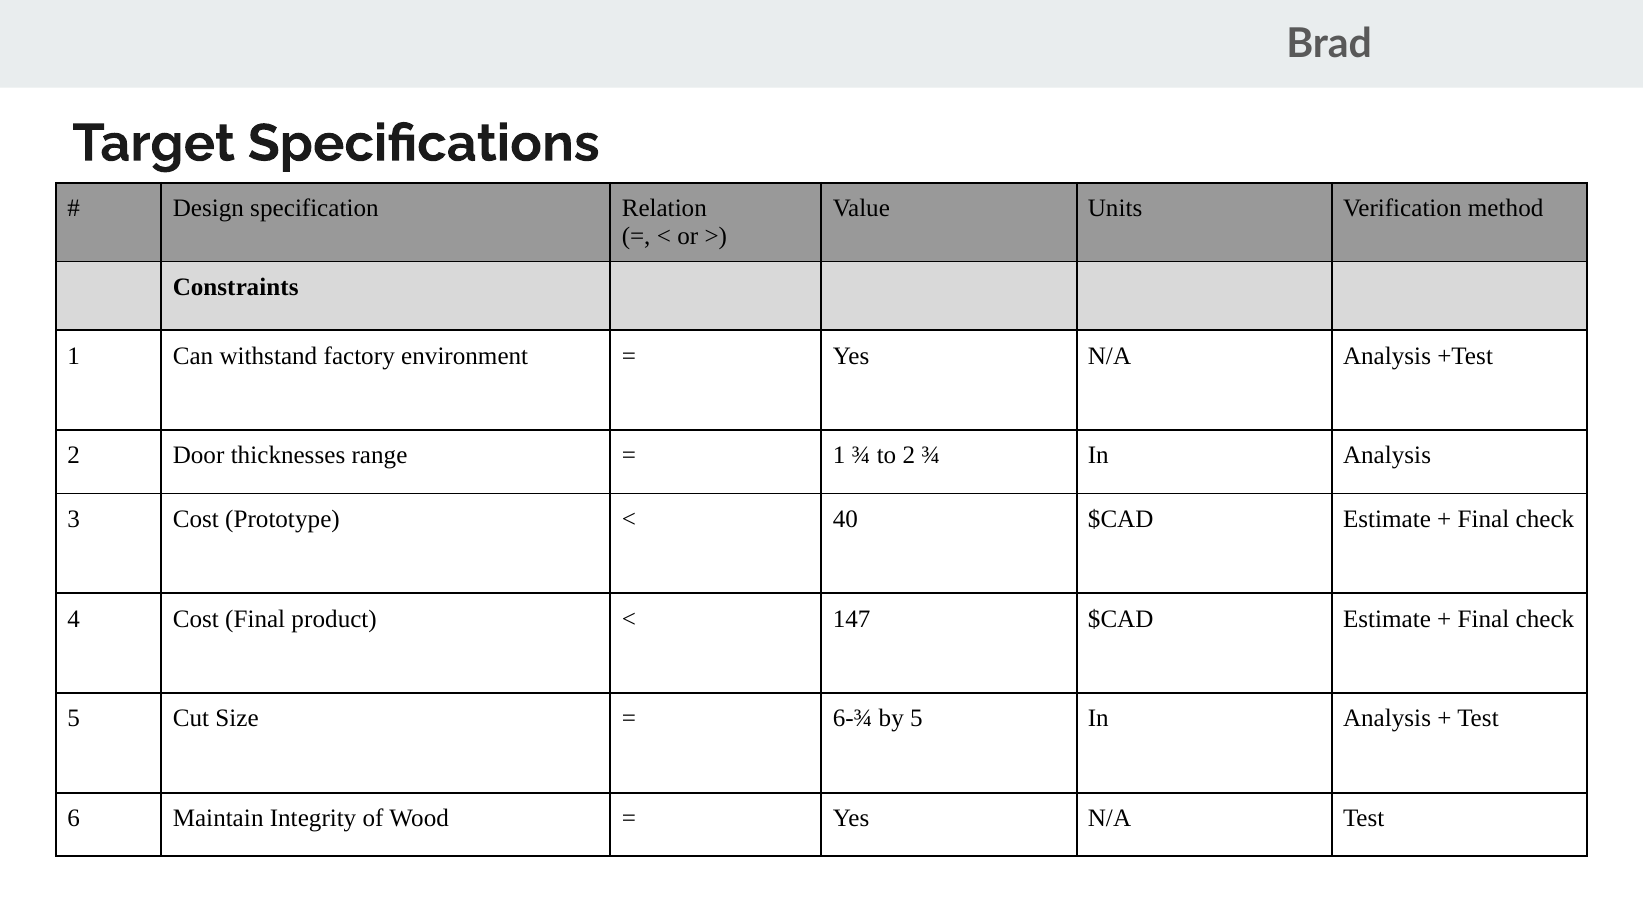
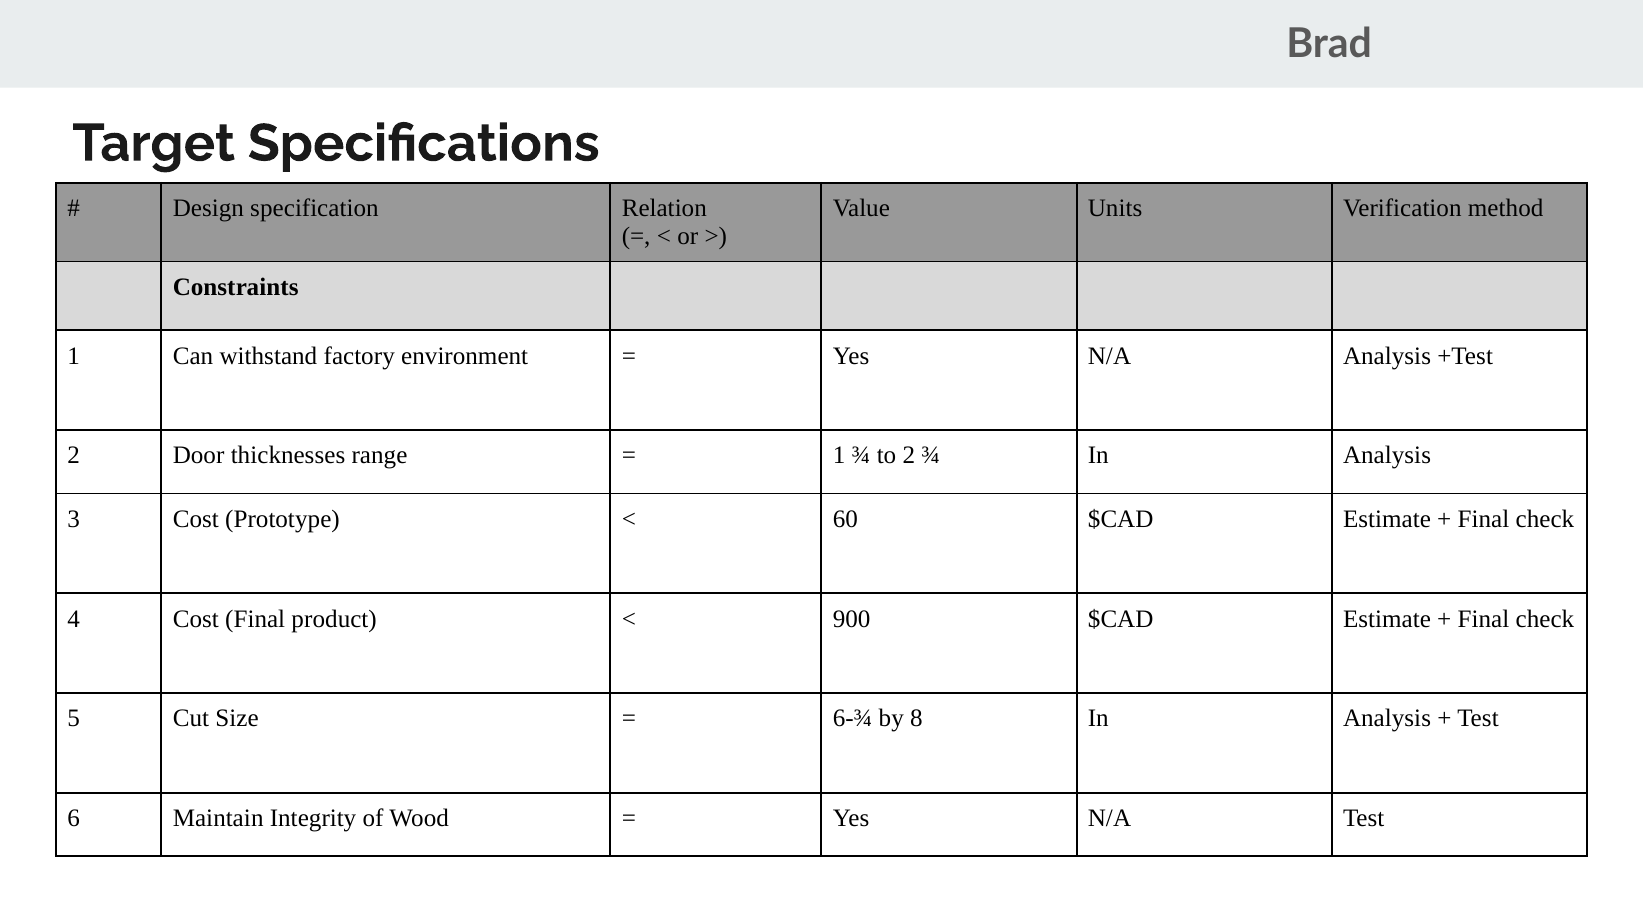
40: 40 -> 60 (845, 519)
147: 147 -> 900 (852, 619)
by 5: 5 -> 8 (916, 719)
